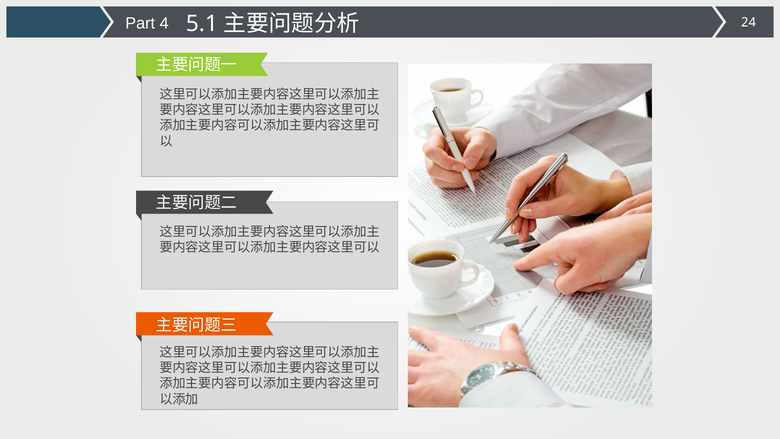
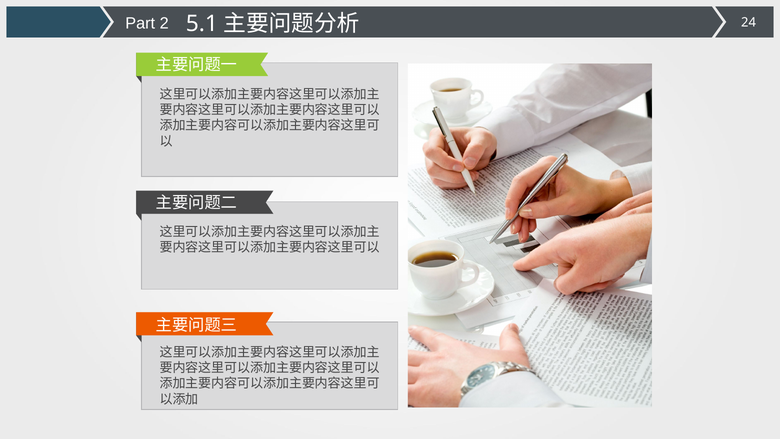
4: 4 -> 2 (164, 23)
